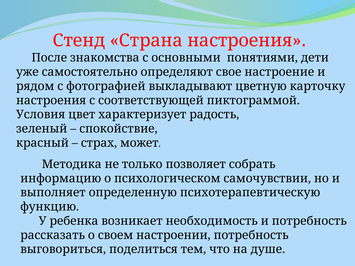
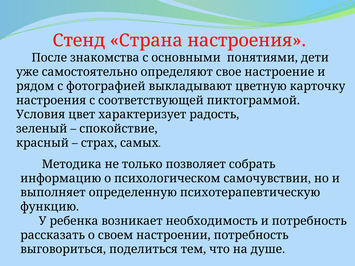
может: может -> самых (139, 143)
